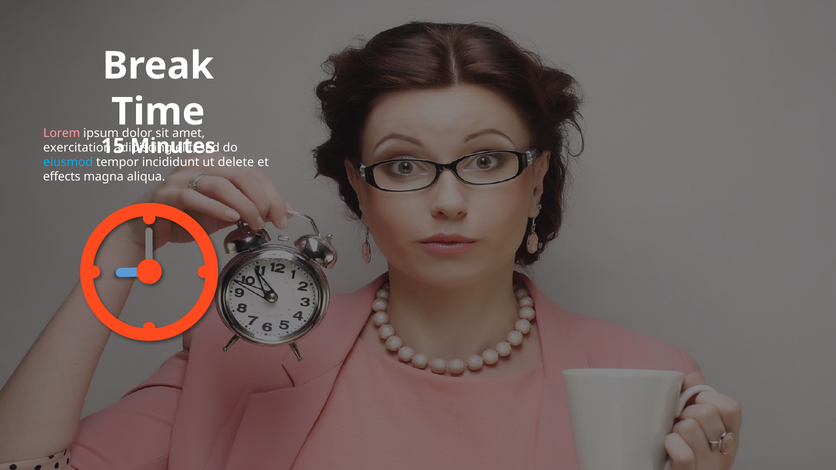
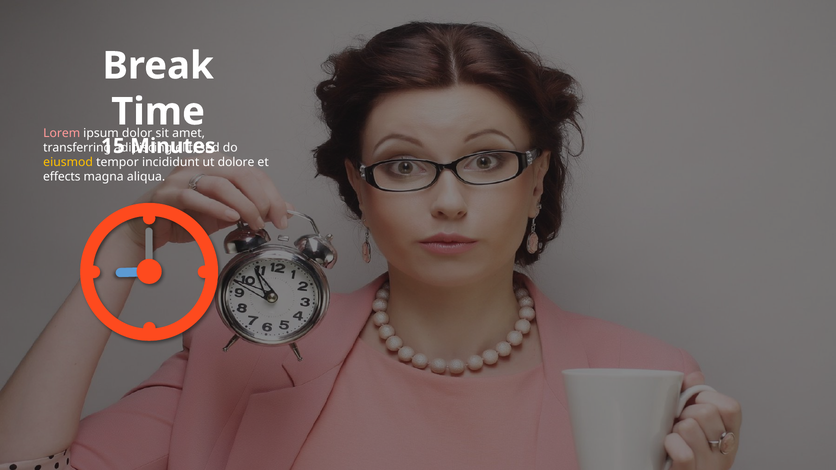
exercitation: exercitation -> transferring (77, 148)
eiusmod colour: light blue -> yellow (68, 162)
delete: delete -> dolore (236, 162)
